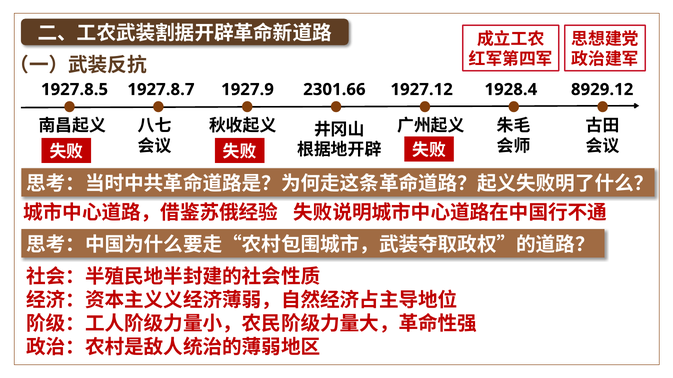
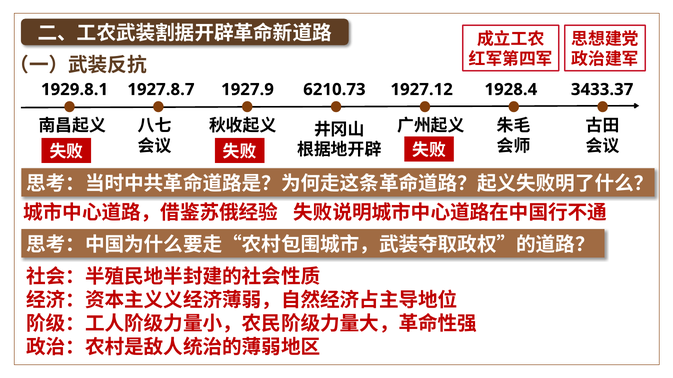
1927.8.5: 1927.8.5 -> 1929.8.1 (75, 90)
2301.66: 2301.66 -> 6210.73 (334, 90)
8929.12: 8929.12 -> 3433.37 (602, 90)
